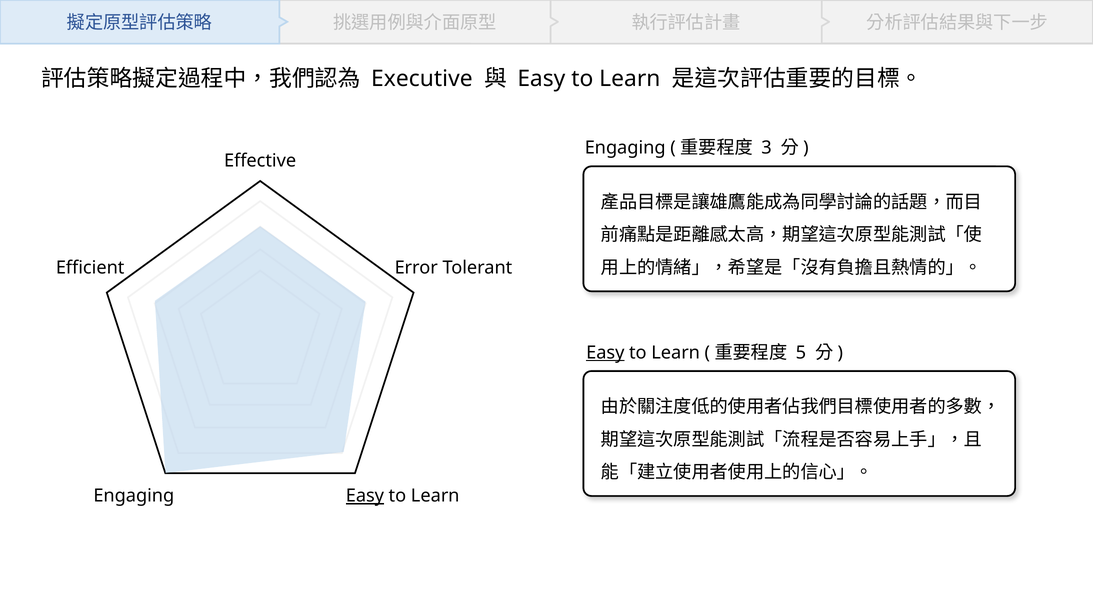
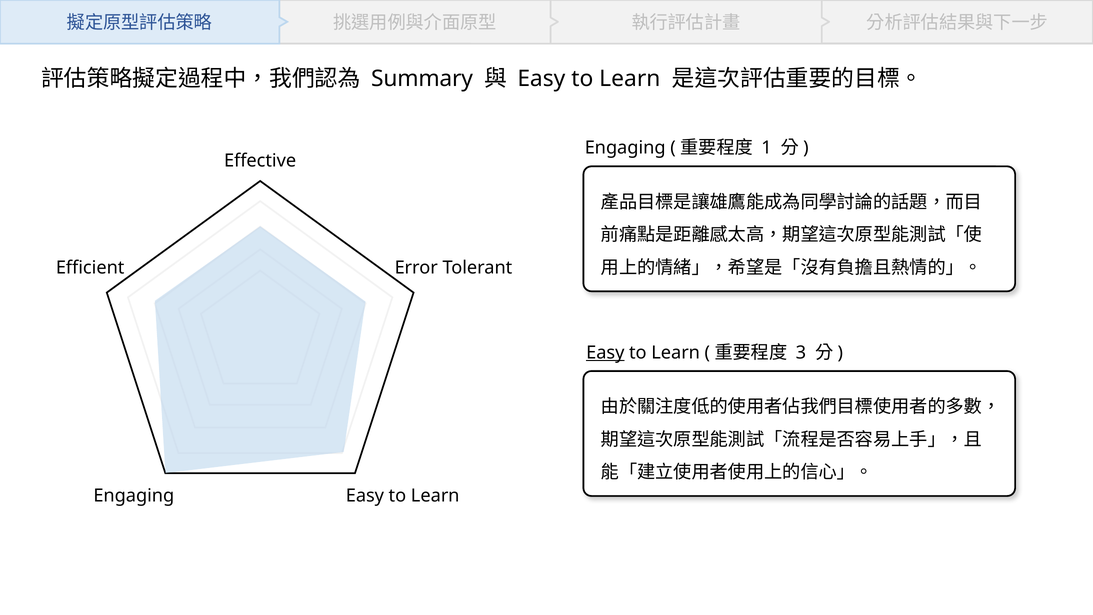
Executive: Executive -> Summary (422, 79)
3: 3 -> 1 (767, 148)
5: 5 -> 3 (801, 353)
Easy underline: present -> none (365, 496)
